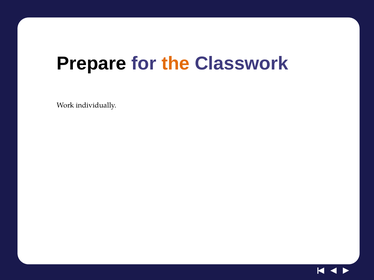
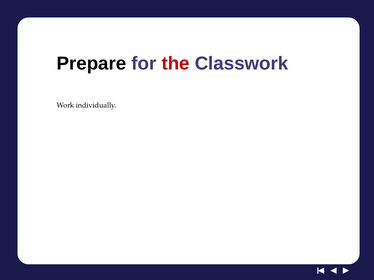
the colour: orange -> red (176, 64)
